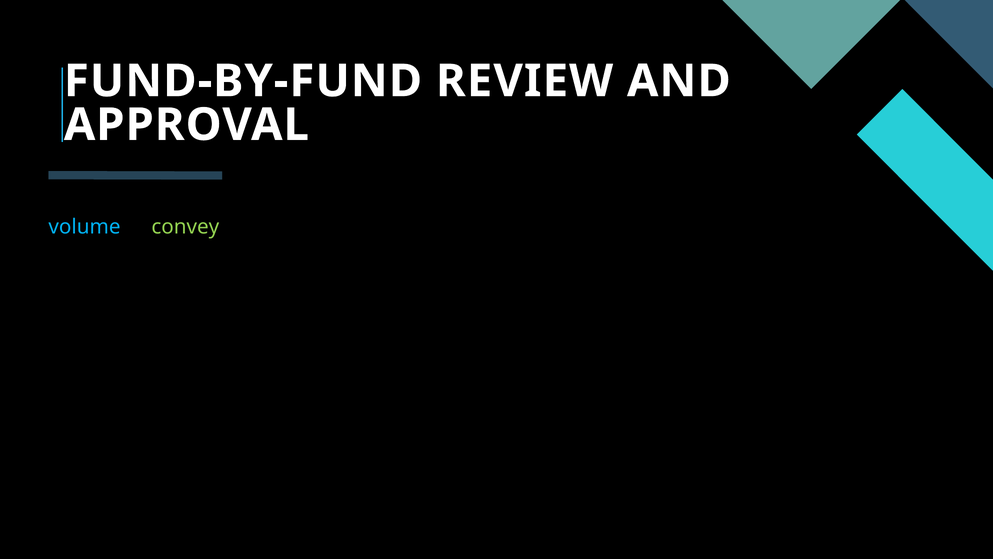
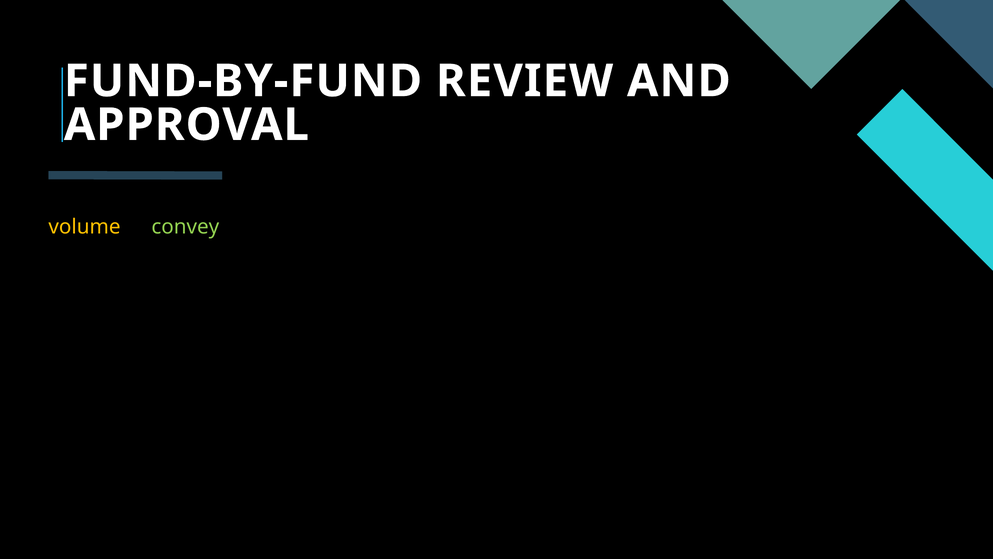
volume colour: light blue -> yellow (85, 227)
